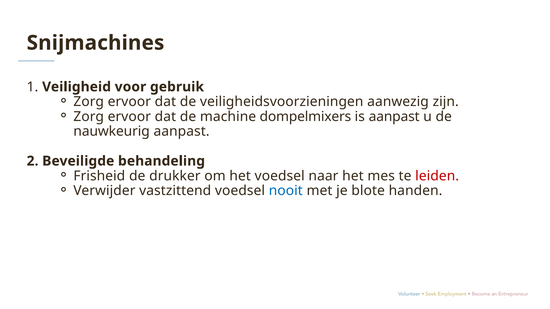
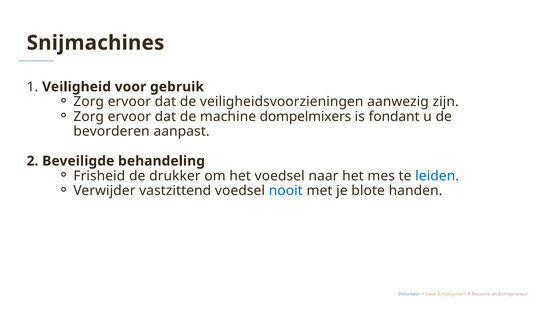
is aanpast: aanpast -> fondant (394, 117)
nauwkeurig: nauwkeurig -> bevorderen (112, 131)
leiden colour: red -> blue (437, 176)
